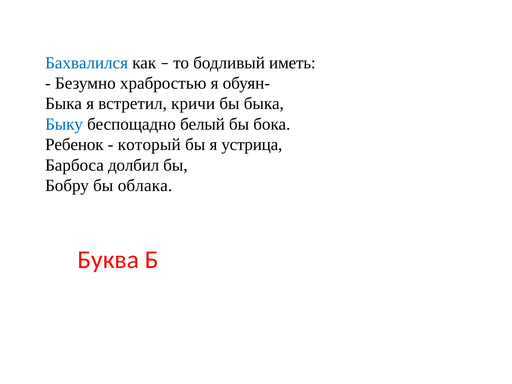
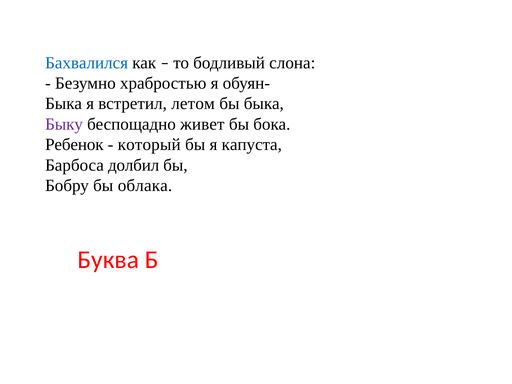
иметь: иметь -> слона (292, 63)
кричи: кричи -> летом (193, 104)
Быку colour: blue -> purple (64, 124)
белый: белый -> живет (202, 124)
устрица: устрица -> капуста (252, 145)
